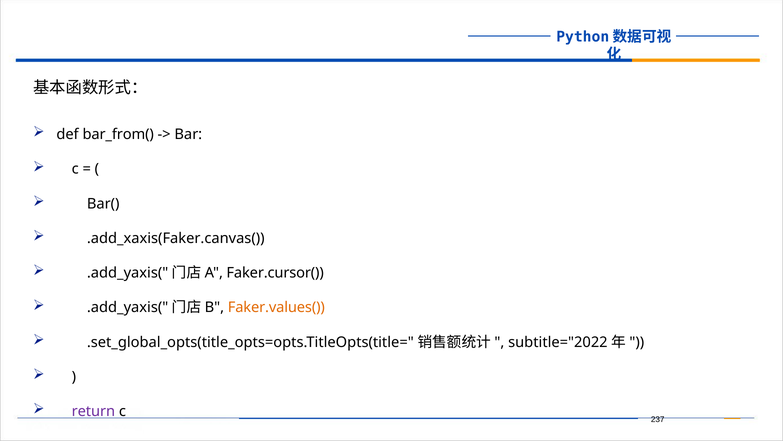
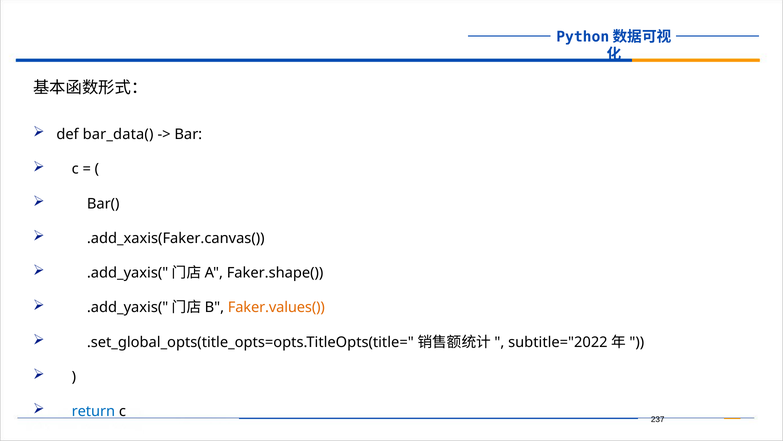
bar_from(: bar_from( -> bar_data( (118, 134)
Faker.cursor(: Faker.cursor( -> Faker.shape( (275, 273)
return colour: purple -> blue (93, 411)
